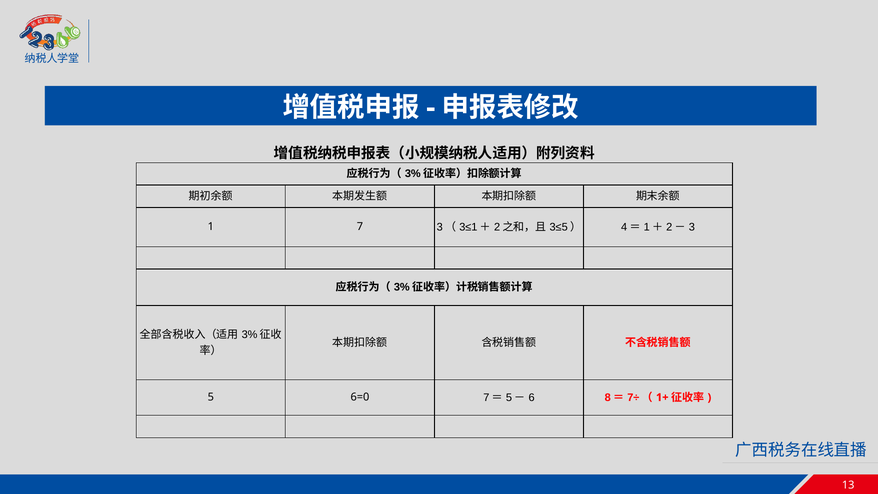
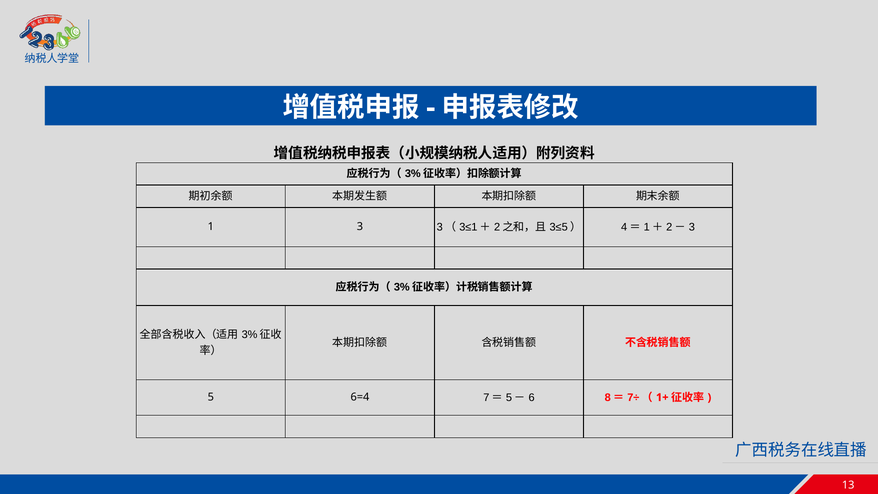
1 7: 7 -> 3 (360, 226)
6=0: 6=0 -> 6=4 (360, 397)
